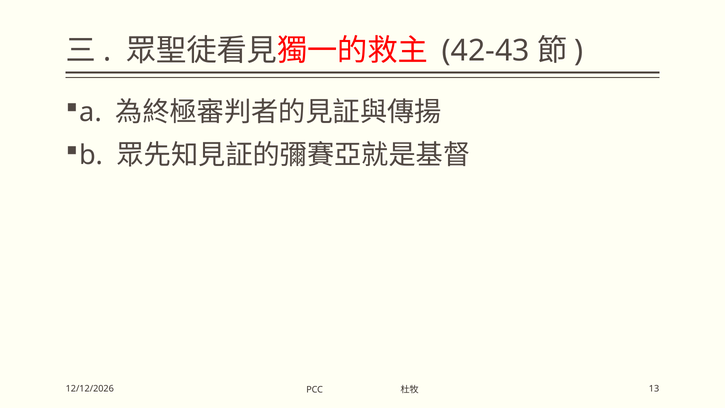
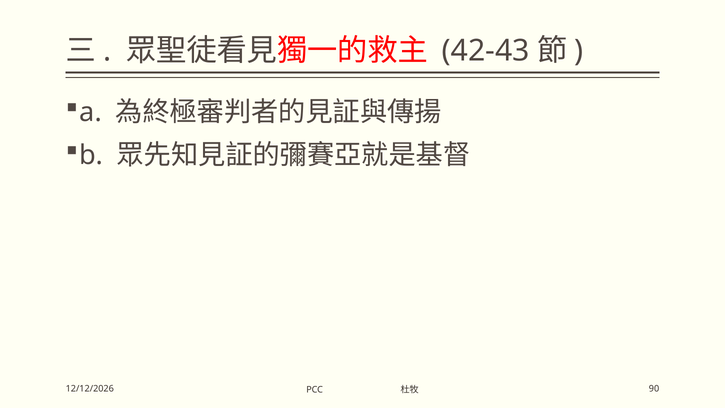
13: 13 -> 90 (654, 389)
